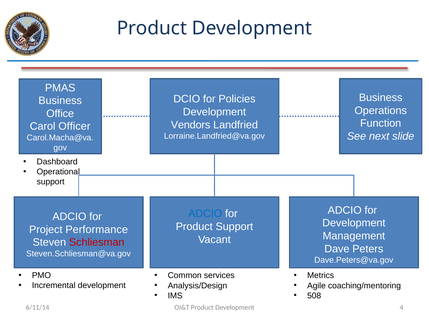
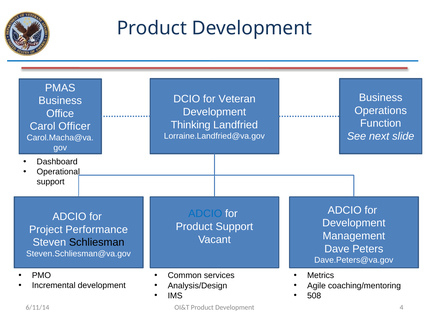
Policies: Policies -> Veteran (237, 99)
Vendors: Vendors -> Thinking (191, 125)
Schliesman colour: red -> black (97, 242)
